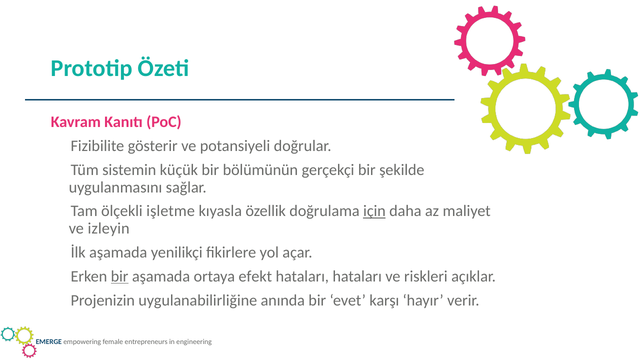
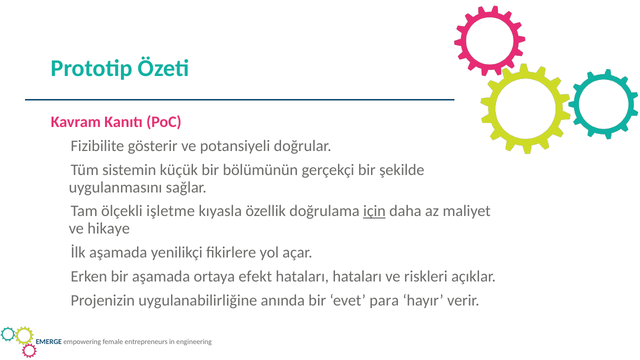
izleyin: izleyin -> hikaye (109, 228)
bir underline: present -> none (120, 276)
karşı: karşı -> para (384, 300)
